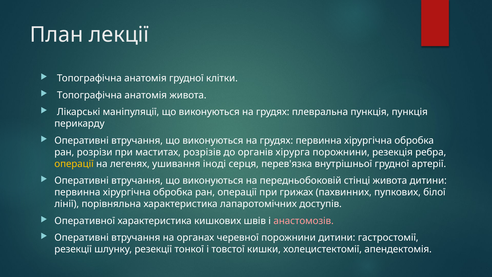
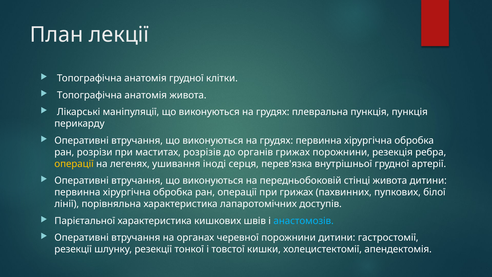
органів хірурга: хірурга -> грижах (293, 152)
Оперативної: Оперативної -> Парієтальної (85, 221)
анастомозів colour: pink -> light blue (304, 221)
